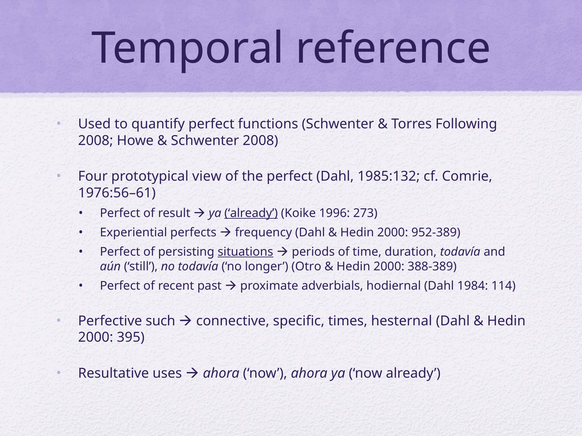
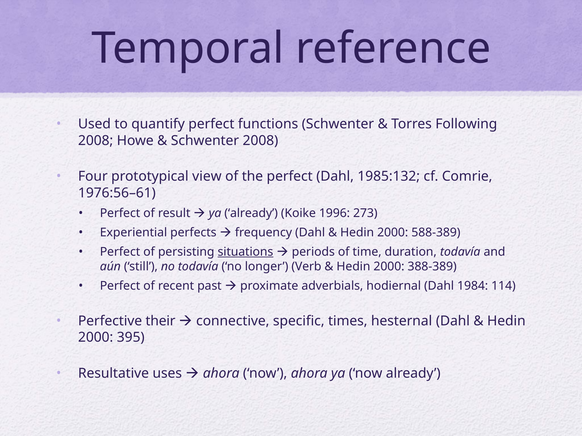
already underline: present -> none (251, 213)
952-389: 952-389 -> 588-389 (436, 233)
Otro: Otro -> Verb (306, 267)
such: such -> their (161, 321)
